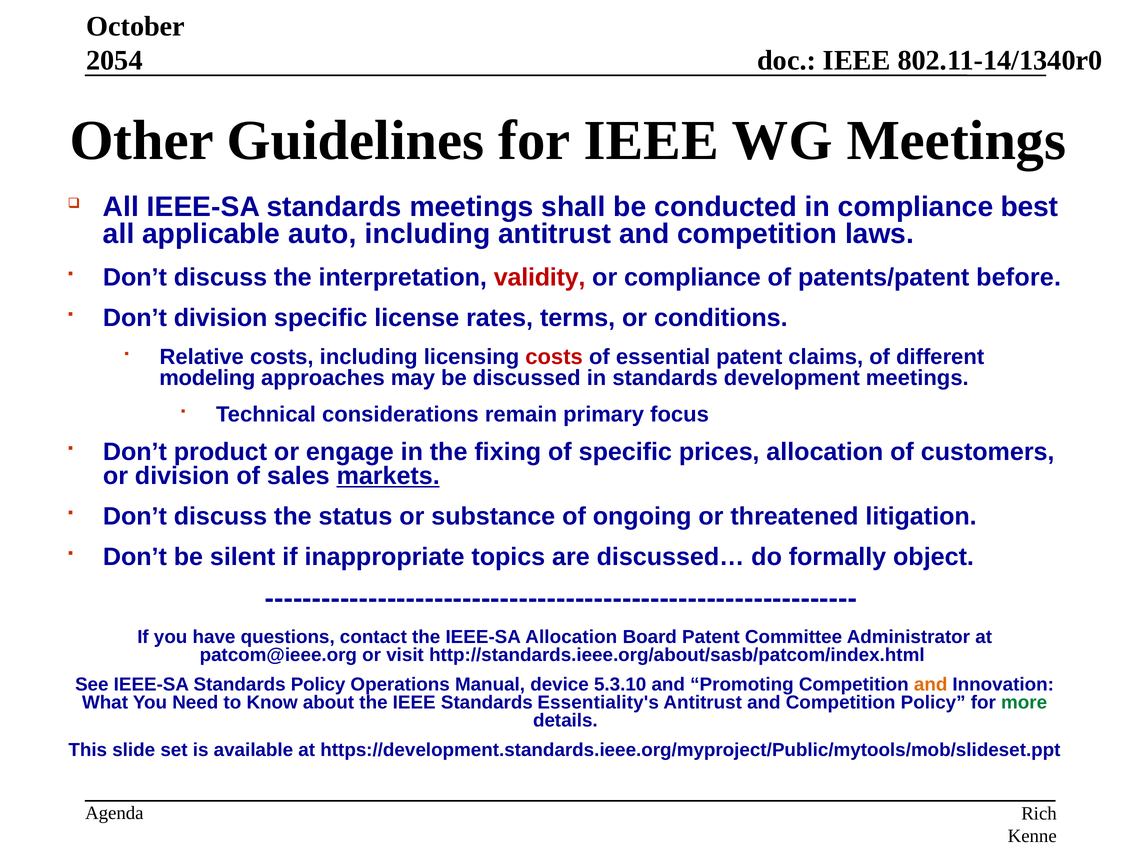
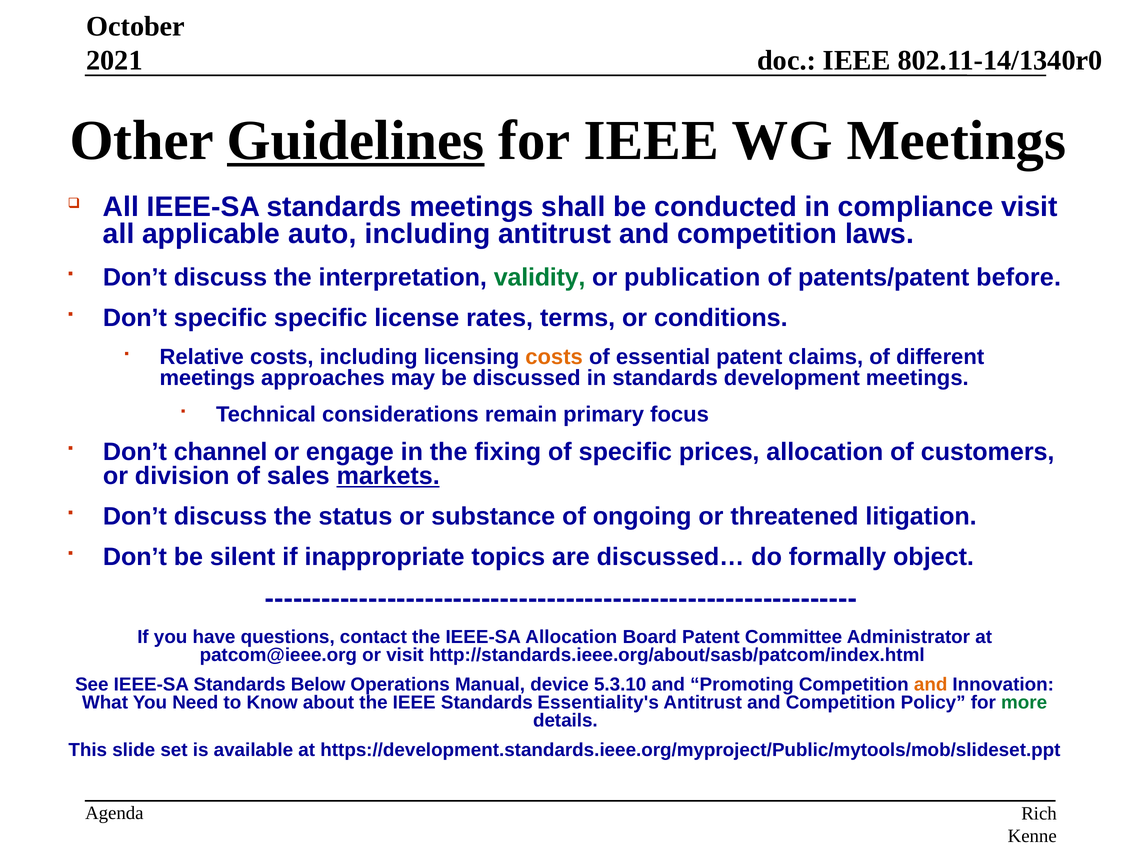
2054: 2054 -> 2021 (114, 60)
Guidelines underline: none -> present (356, 141)
compliance best: best -> visit (1029, 207)
validity colour: red -> green (540, 278)
or compliance: compliance -> publication (692, 278)
Don’t division: division -> specific (220, 318)
costs colour: red -> orange (554, 357)
modeling: modeling -> meetings (207, 378)
product: product -> channel (221, 452)
Standards Policy: Policy -> Below (318, 685)
